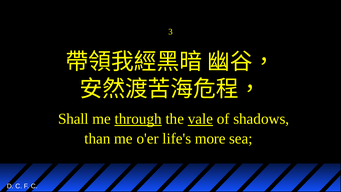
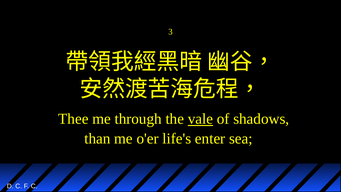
Shall: Shall -> Thee (73, 119)
through underline: present -> none (138, 119)
more: more -> enter (210, 139)
